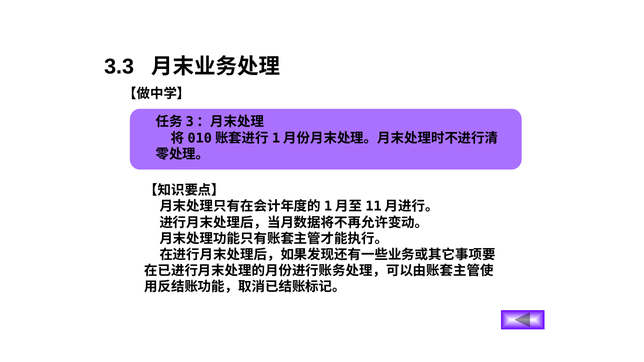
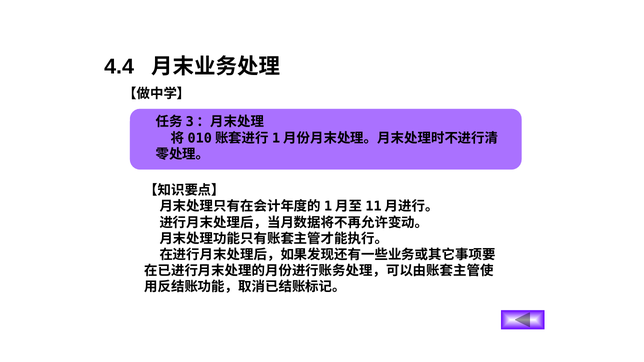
3.3: 3.3 -> 4.4 (119, 67)
